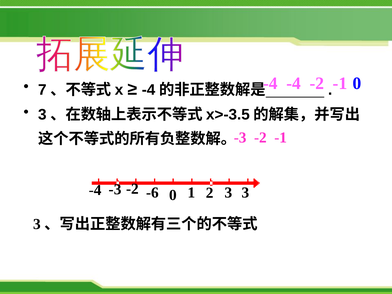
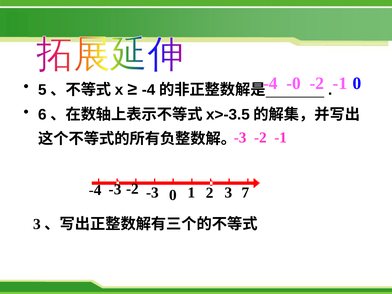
-4 -4: -4 -> -0 (294, 83)
7: 7 -> 5 (42, 90)
3: 3 -> 6 (42, 115)
-2 -6: -6 -> -3 (152, 192)
0 3: 3 -> 7 (245, 193)
